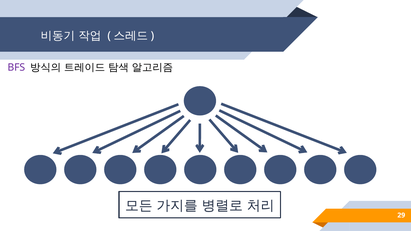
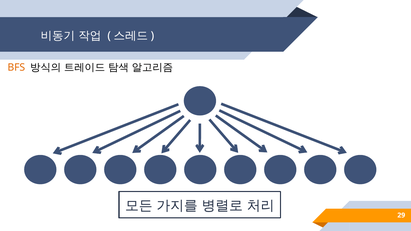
BFS colour: purple -> orange (16, 68)
